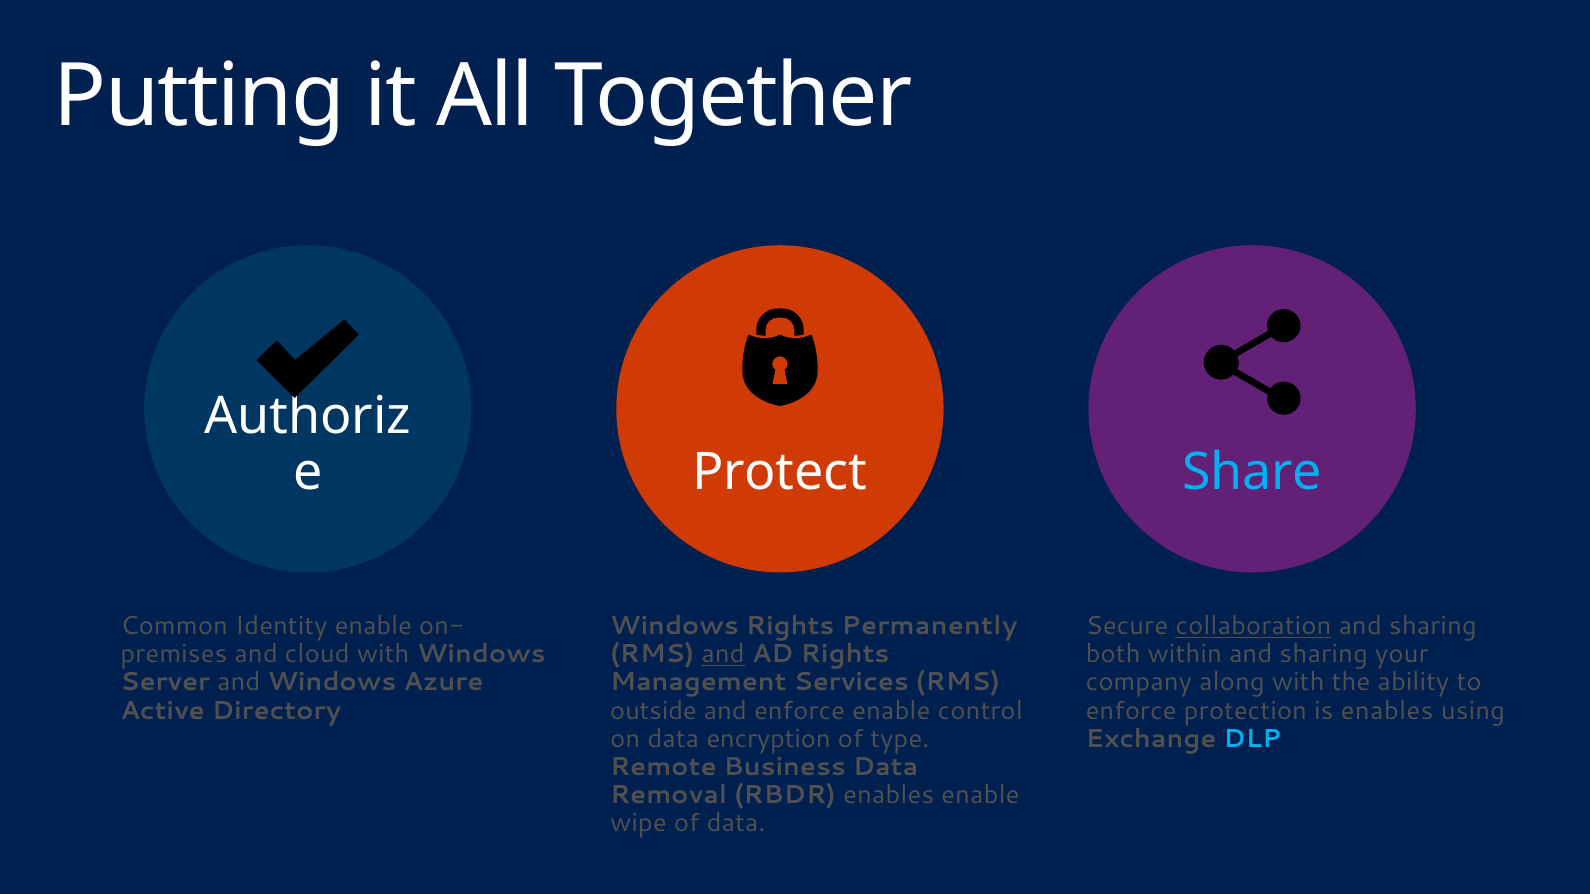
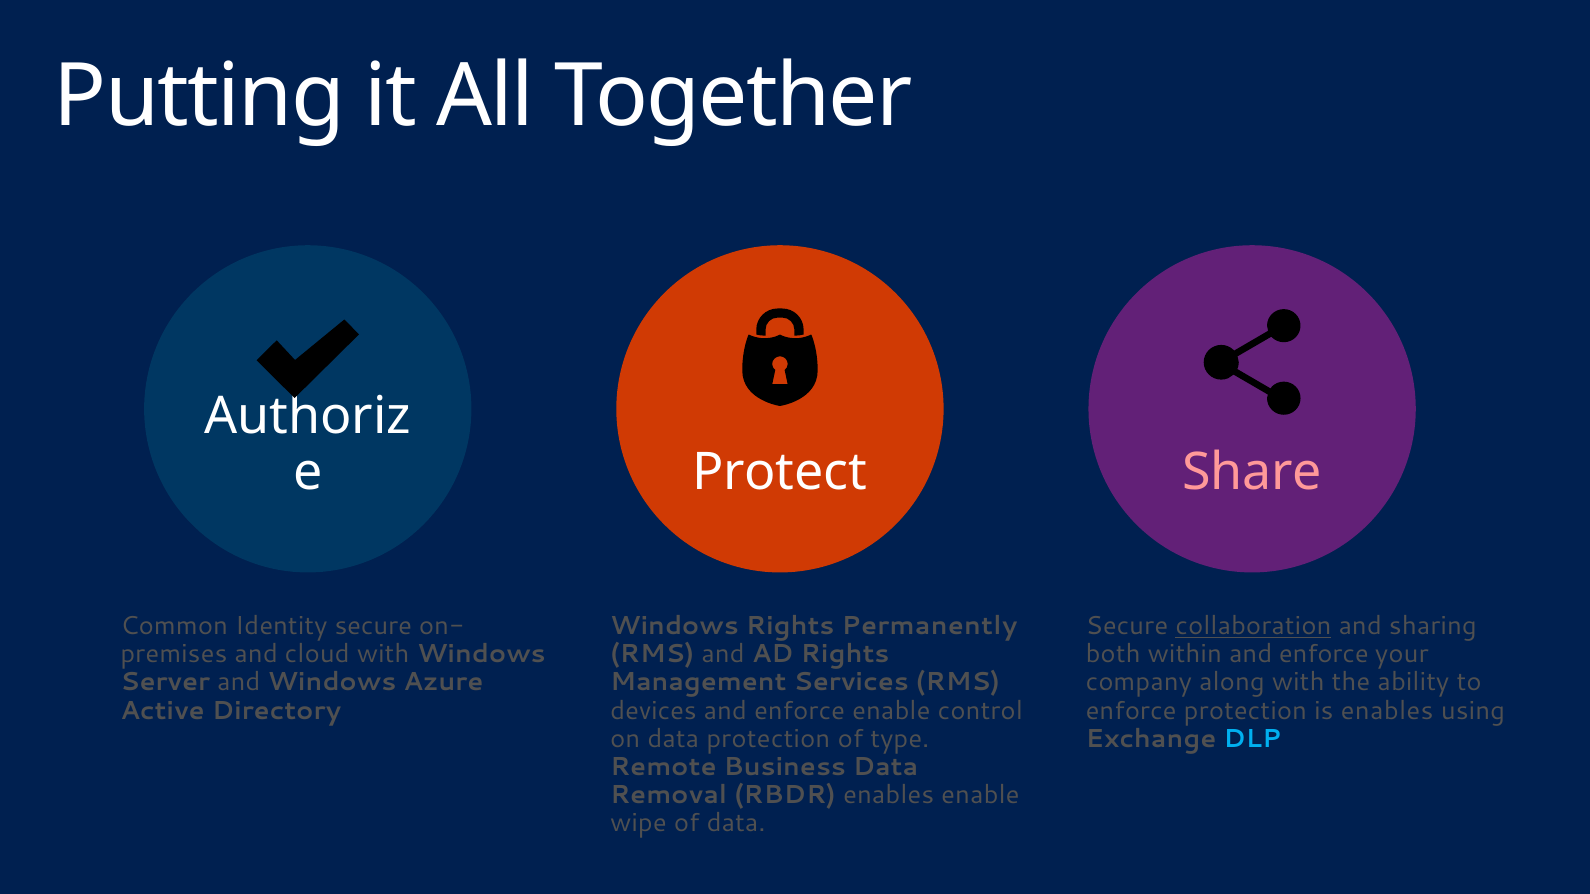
Share colour: light blue -> pink (1252, 473)
Identity enable: enable -> secure (373, 627)
and underline: present -> none (723, 655)
within and sharing: sharing -> enforce (1324, 655)
outside: outside -> devices (653, 711)
data encryption: encryption -> protection (768, 739)
